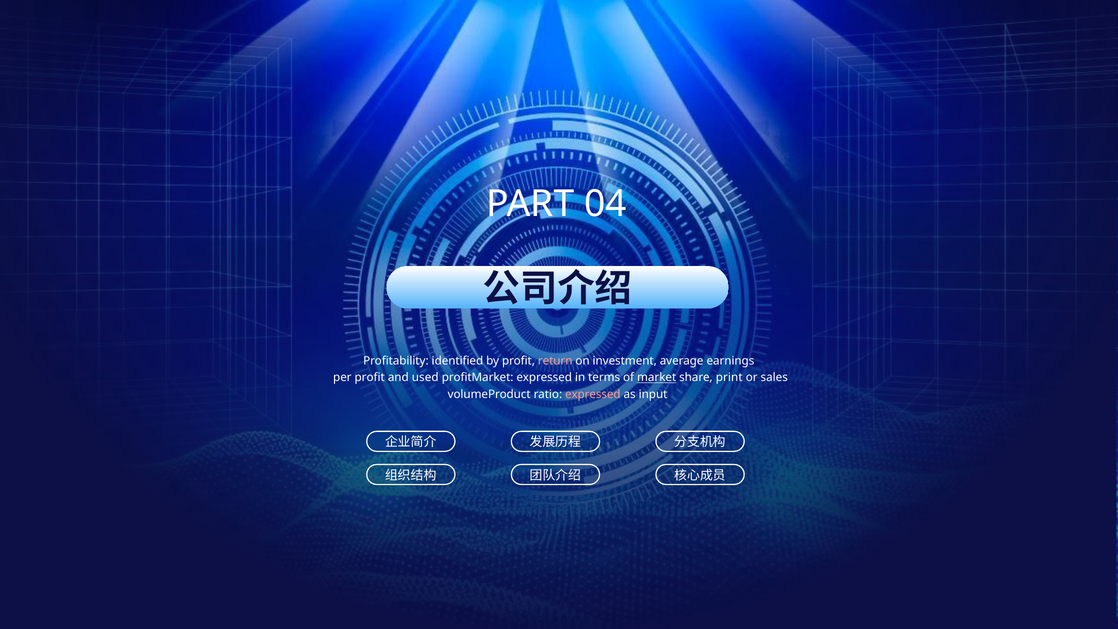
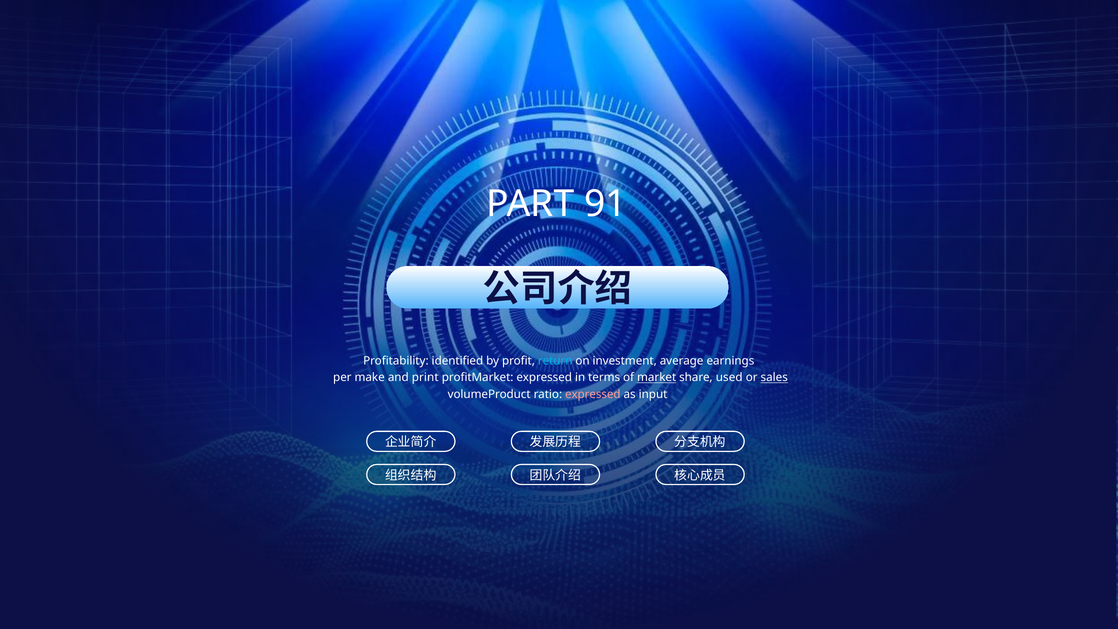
04: 04 -> 91 (605, 204)
return colour: pink -> light blue (555, 361)
per profit: profit -> make (370, 378)
used: used -> print (425, 378)
print: print -> used (729, 378)
sales underline: none -> present (774, 378)
